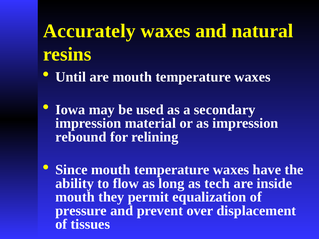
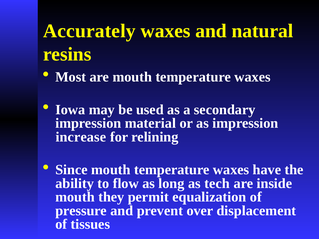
Until: Until -> Most (71, 77)
rebound: rebound -> increase (81, 137)
